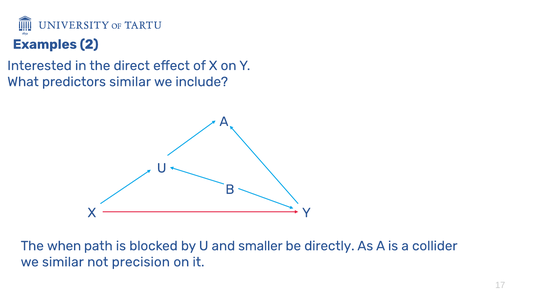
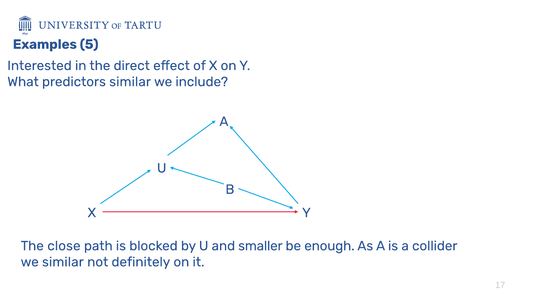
2: 2 -> 5 (89, 44)
when: when -> close (64, 245)
directly: directly -> enough (329, 245)
precision: precision -> definitely (141, 262)
